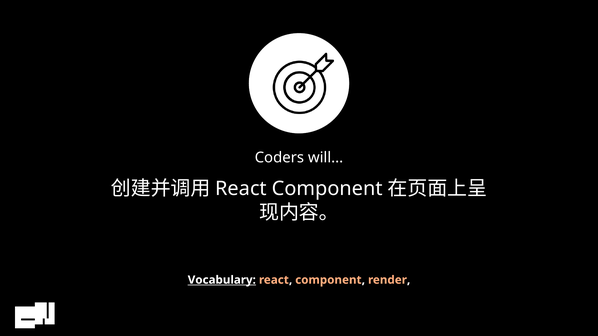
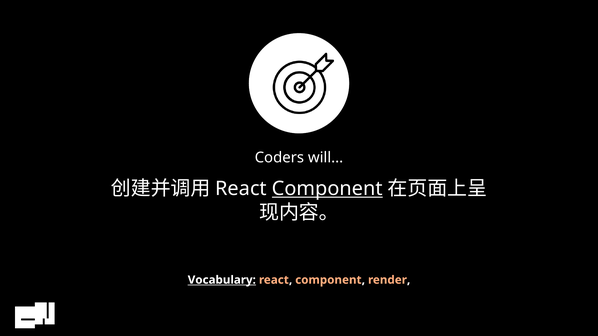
Component underline: none -> present (327, 189)
